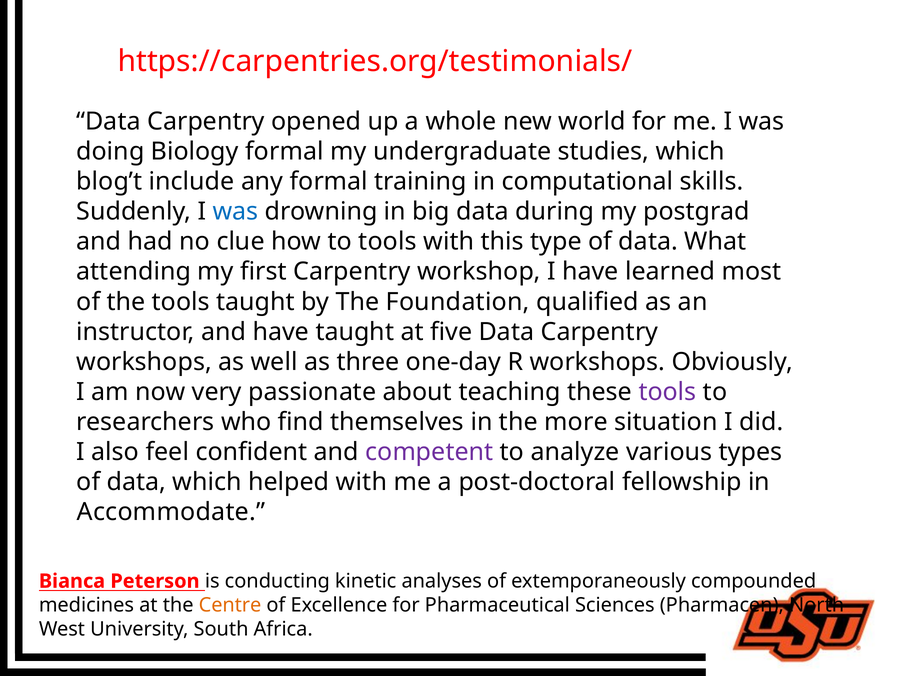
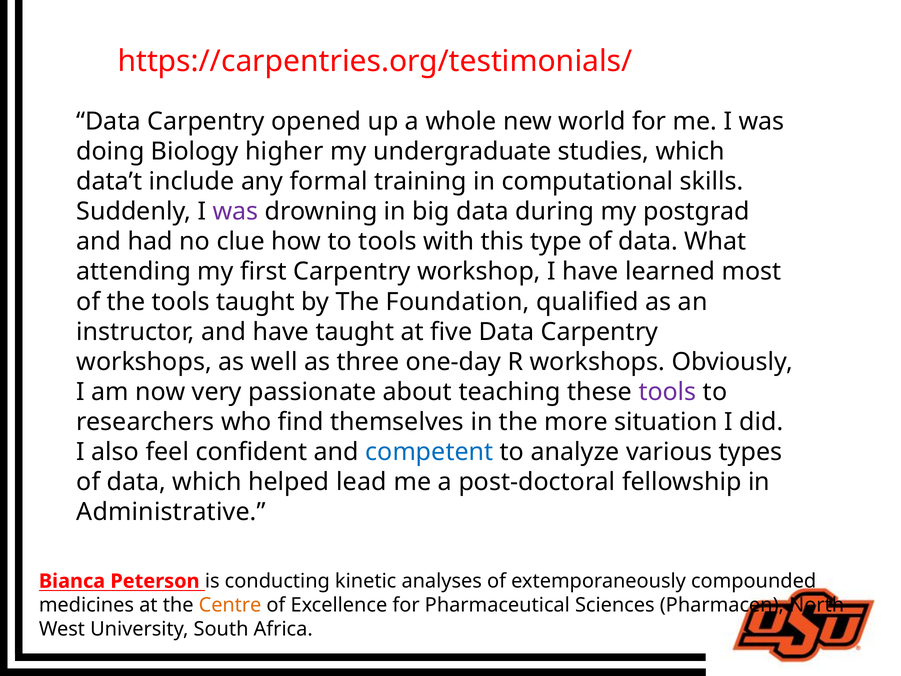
Biology formal: formal -> higher (284, 151)
blog’t: blog’t -> data’t (109, 181)
was colour: blue -> purple (236, 212)
competent colour: purple -> blue (429, 452)
helped with: with -> lead (361, 482)
Accommodate: Accommodate -> Administrative (171, 512)
